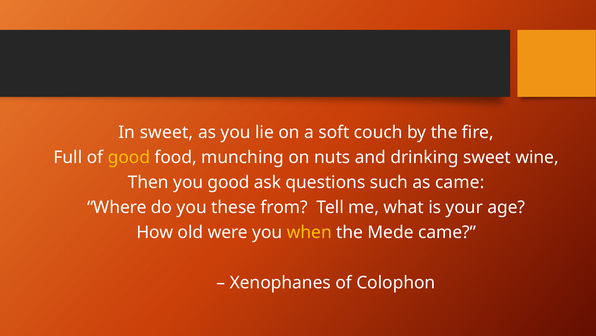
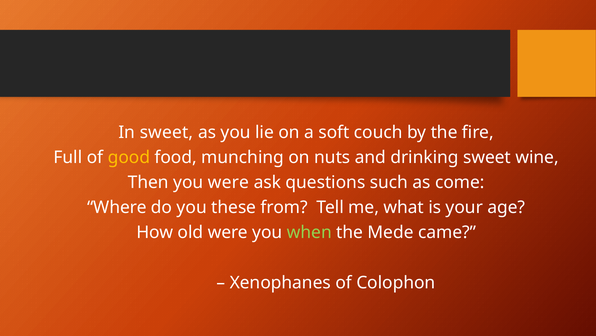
you good: good -> were (228, 182)
as came: came -> come (460, 182)
when colour: yellow -> light green (309, 232)
